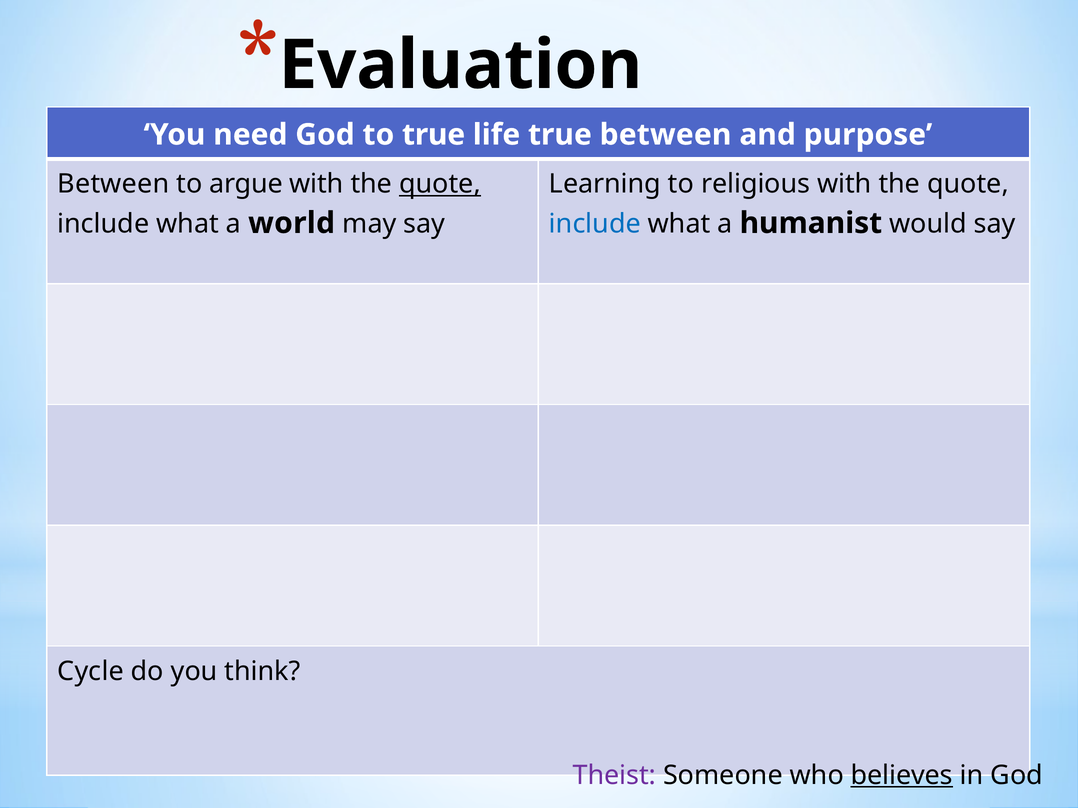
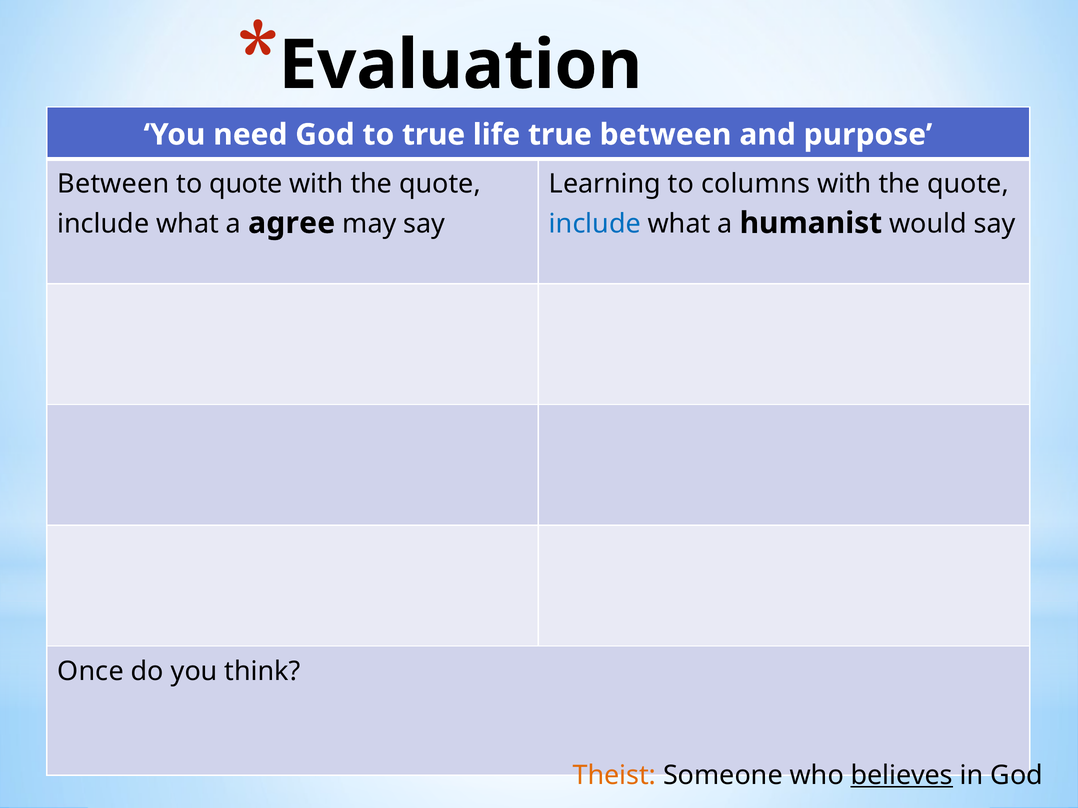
to argue: argue -> quote (246, 184)
quote underline: present -> none (440, 184)
religious: religious -> columns (755, 184)
world: world -> agree (292, 223)
Cycle: Cycle -> Once (91, 672)
Theist colour: purple -> orange (614, 776)
